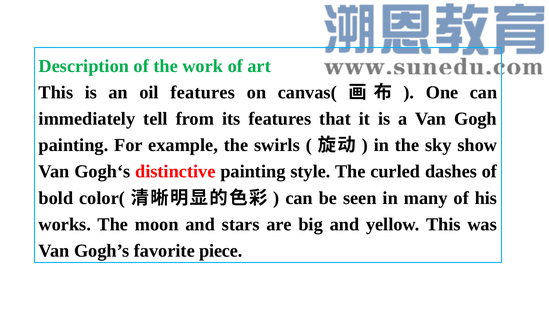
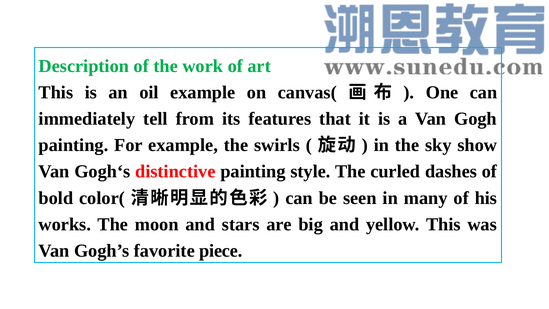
oil features: features -> example (203, 92)
